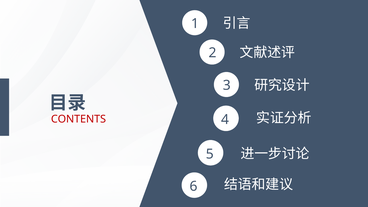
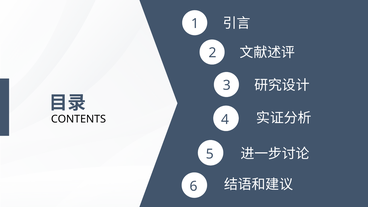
CONTENTS colour: red -> black (78, 119)
